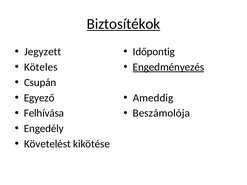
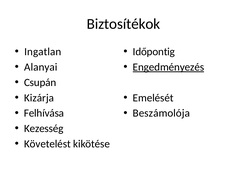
Biztosítékok underline: present -> none (123, 24)
Jegyzett: Jegyzett -> Ingatlan (43, 52)
Köteles: Köteles -> Alanyai (41, 67)
Egyező: Egyező -> Kizárja (39, 98)
Ameddig: Ameddig -> Emelését (153, 98)
Engedély: Engedély -> Kezesség (44, 129)
